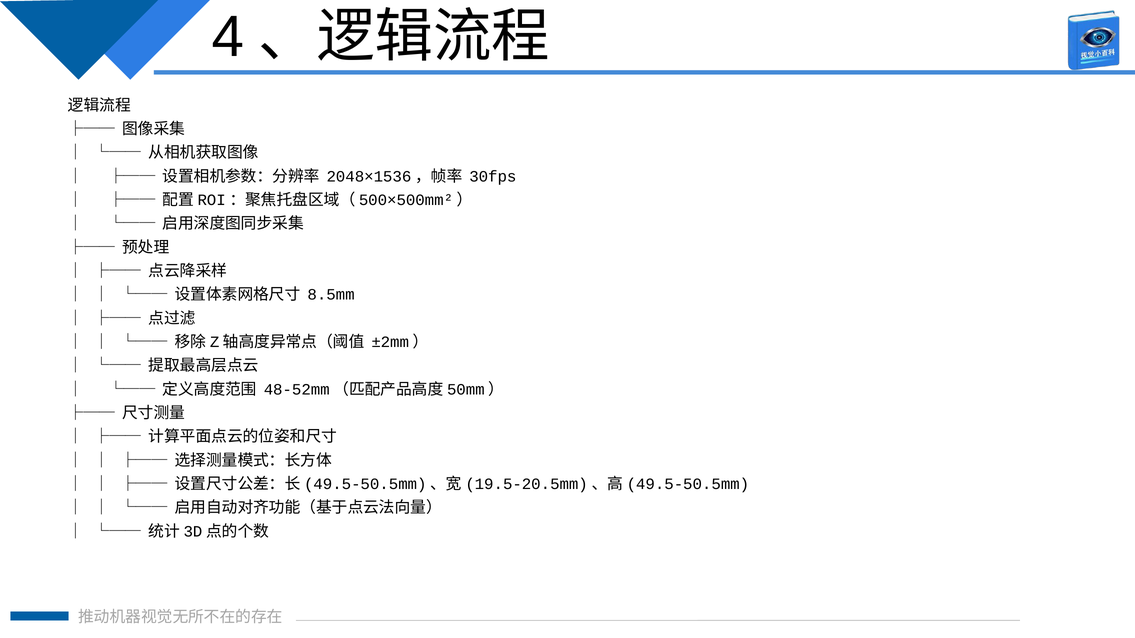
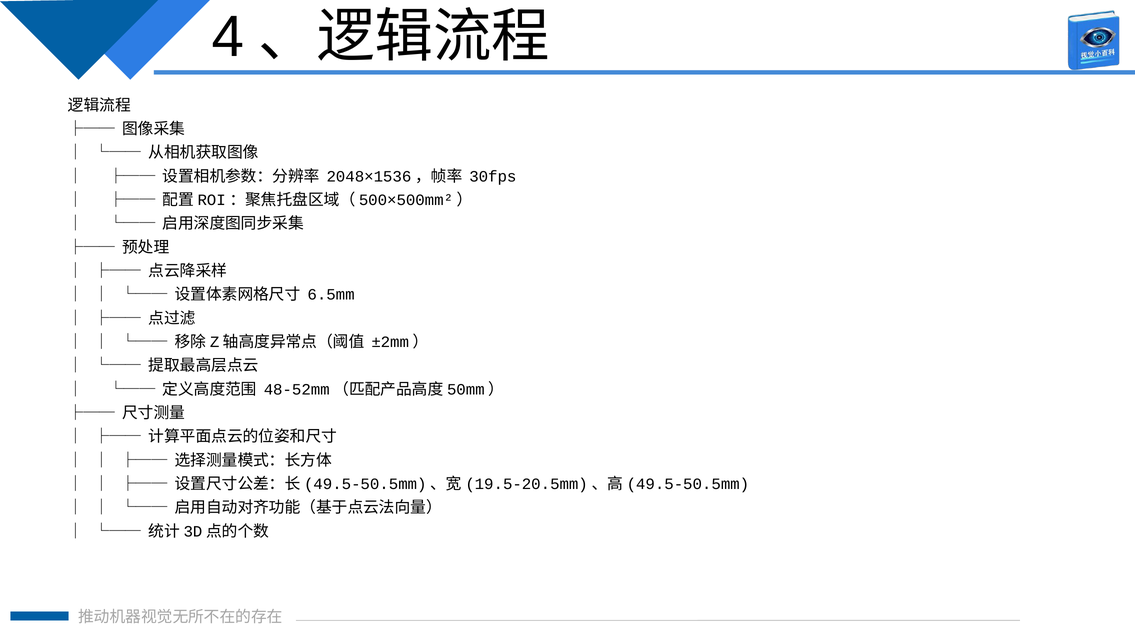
8.5mm: 8.5mm -> 6.5mm (331, 295)
